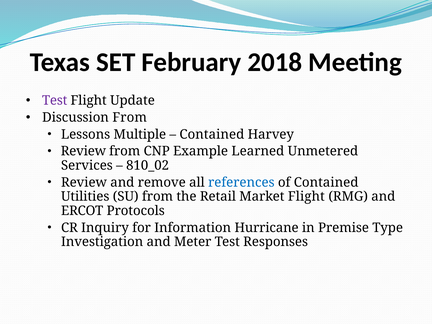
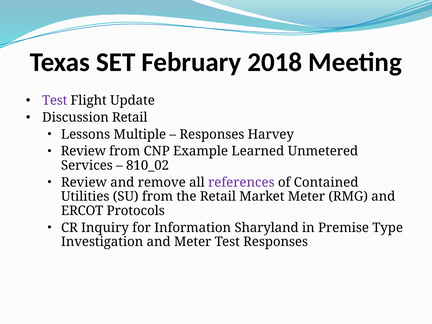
Discussion From: From -> Retail (130, 118)
Contained: Contained -> Responses (212, 134)
references colour: blue -> purple (241, 182)
Market Flight: Flight -> Meter (306, 197)
Hurricane: Hurricane -> Sharyland (267, 228)
